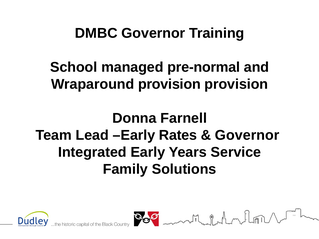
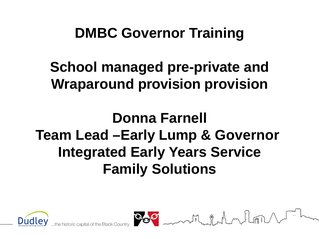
pre-normal: pre-normal -> pre-private (204, 67)
Rates: Rates -> Lump (178, 135)
